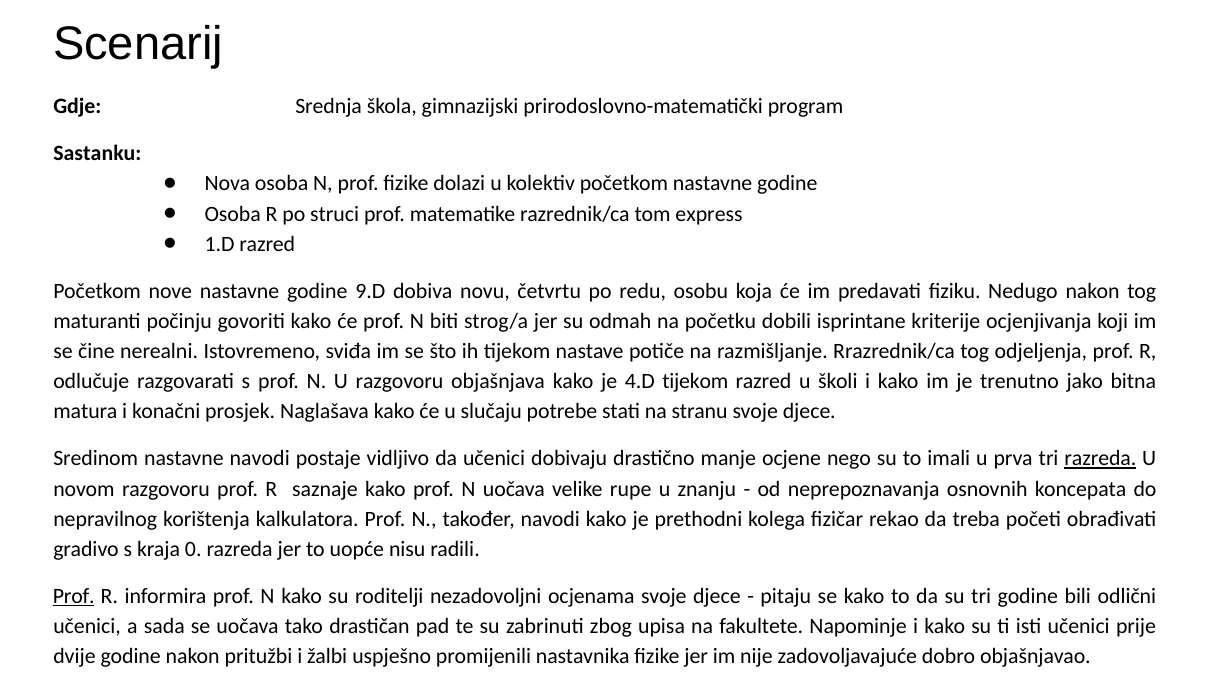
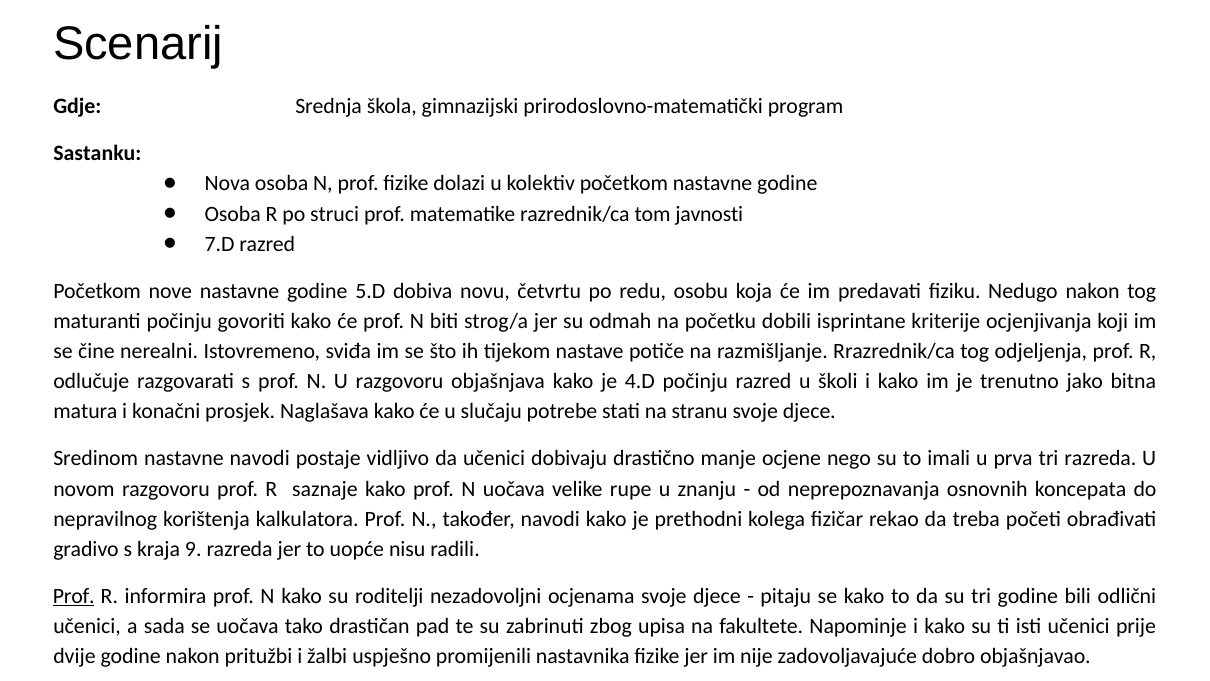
express: express -> javnosti (709, 214)
1.D: 1.D -> 7.D (220, 244)
9.D: 9.D -> 5.D (370, 291)
4.D tijekom: tijekom -> počinju (695, 381)
razreda underline: present -> none (1100, 458)
0: 0 -> 9 (193, 549)
